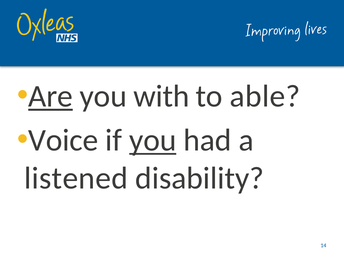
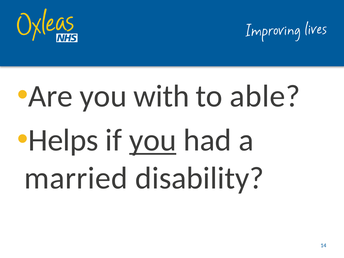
Are underline: present -> none (50, 96)
Voice: Voice -> Helps (63, 140)
listened: listened -> married (76, 178)
